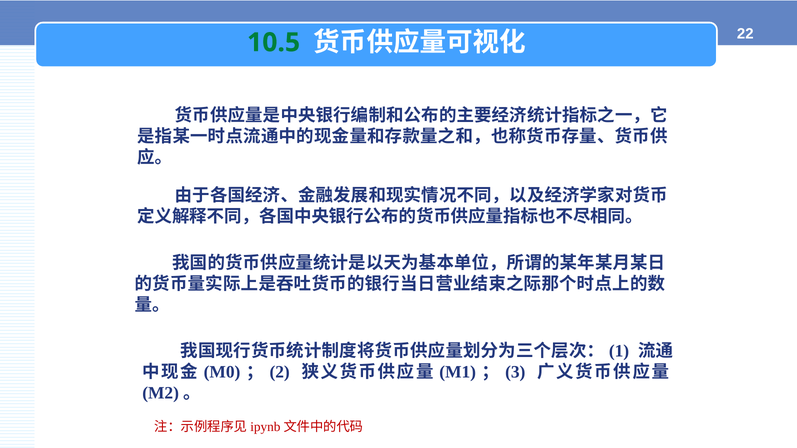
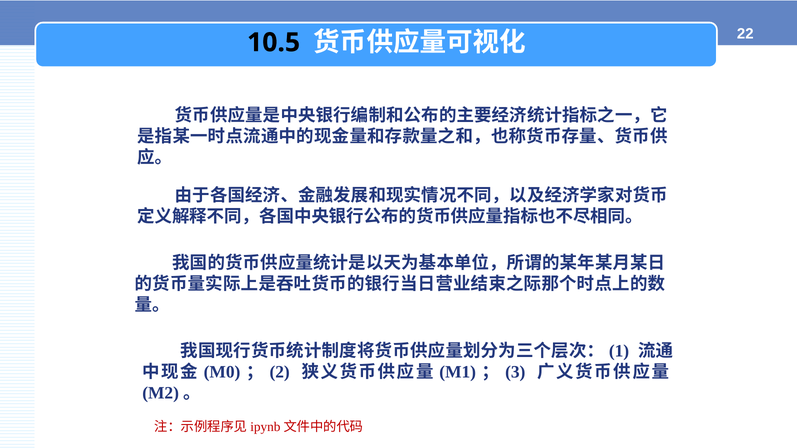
10.5 colour: green -> black (274, 43)
